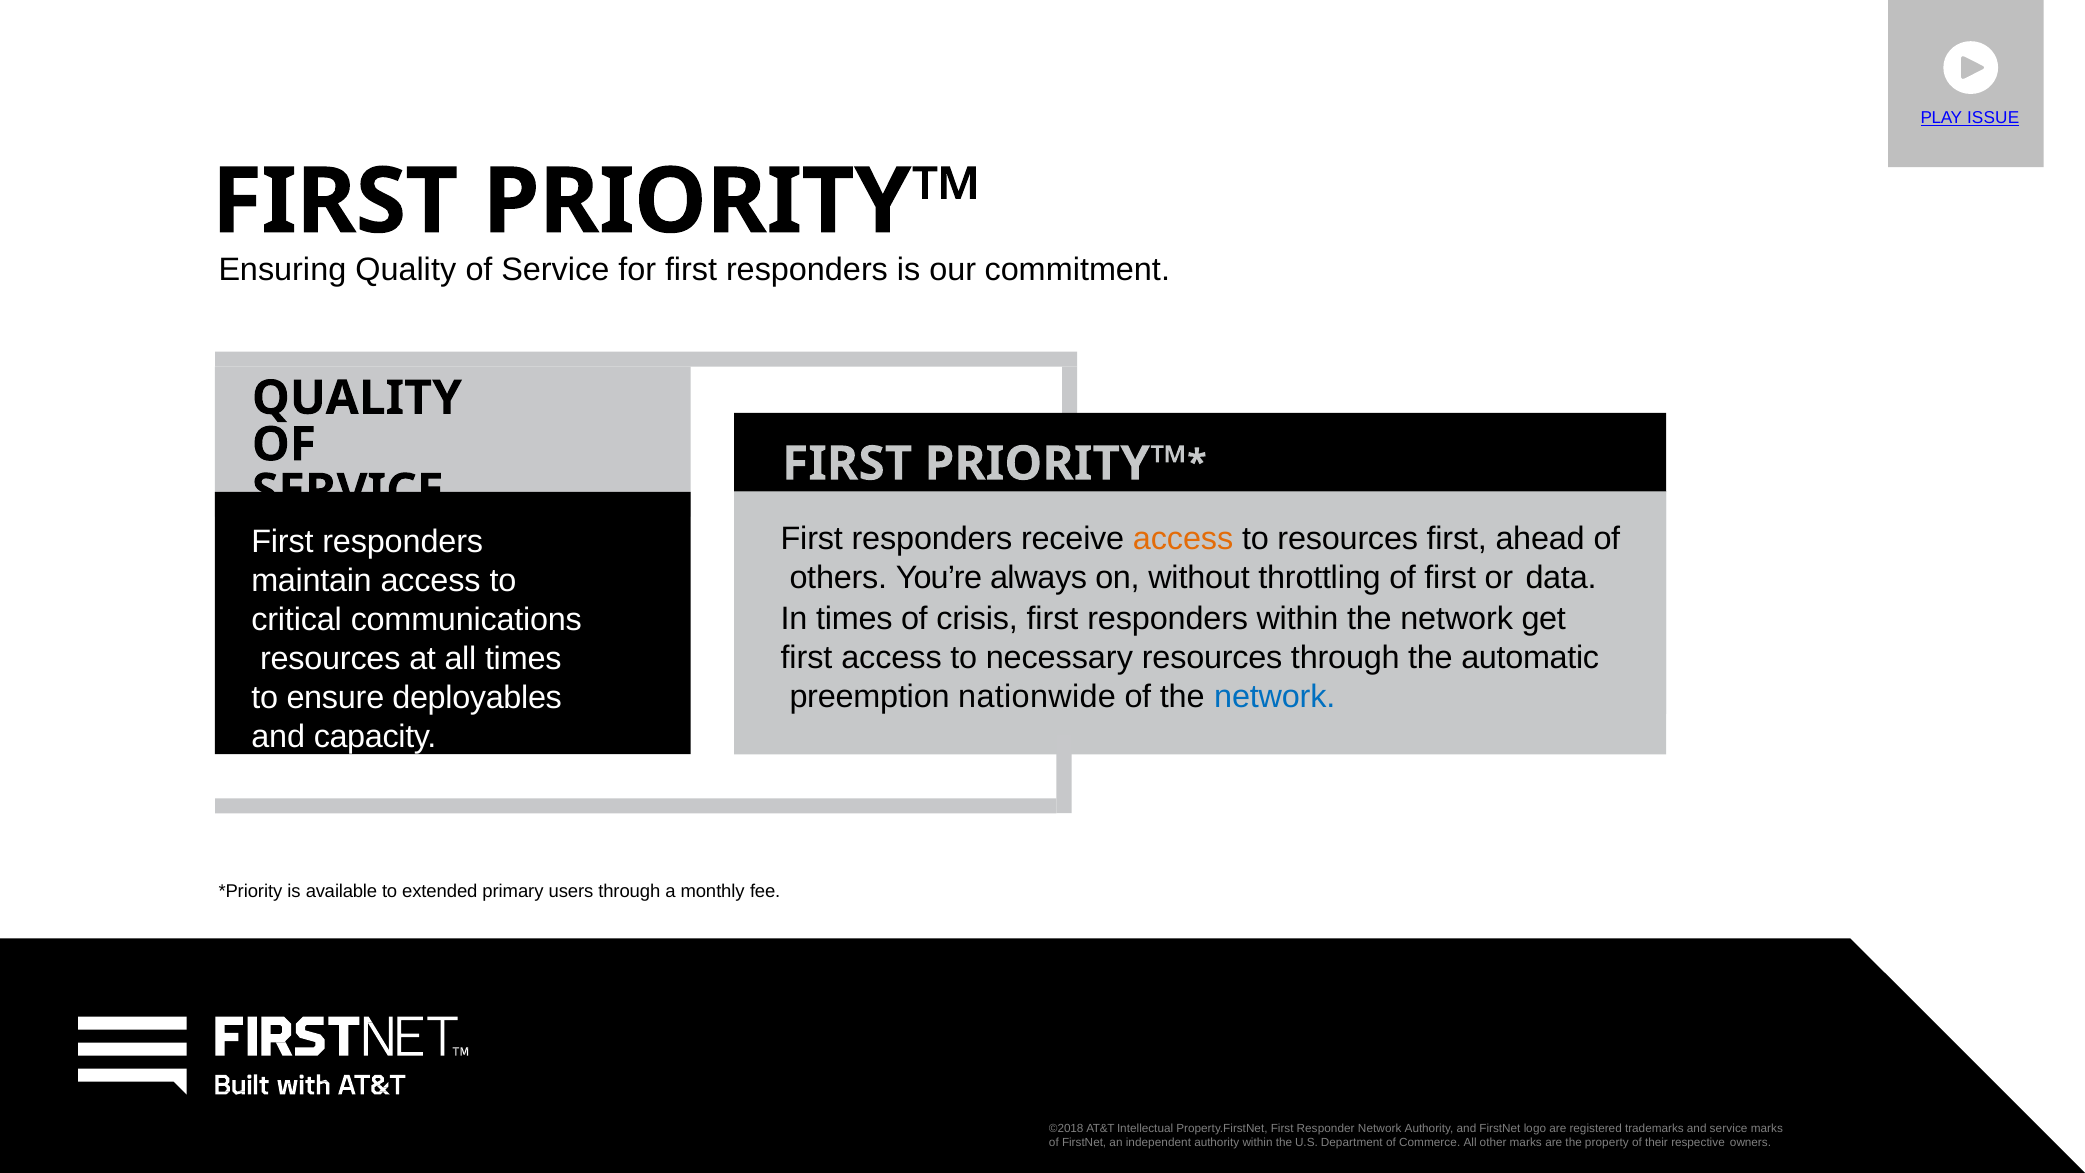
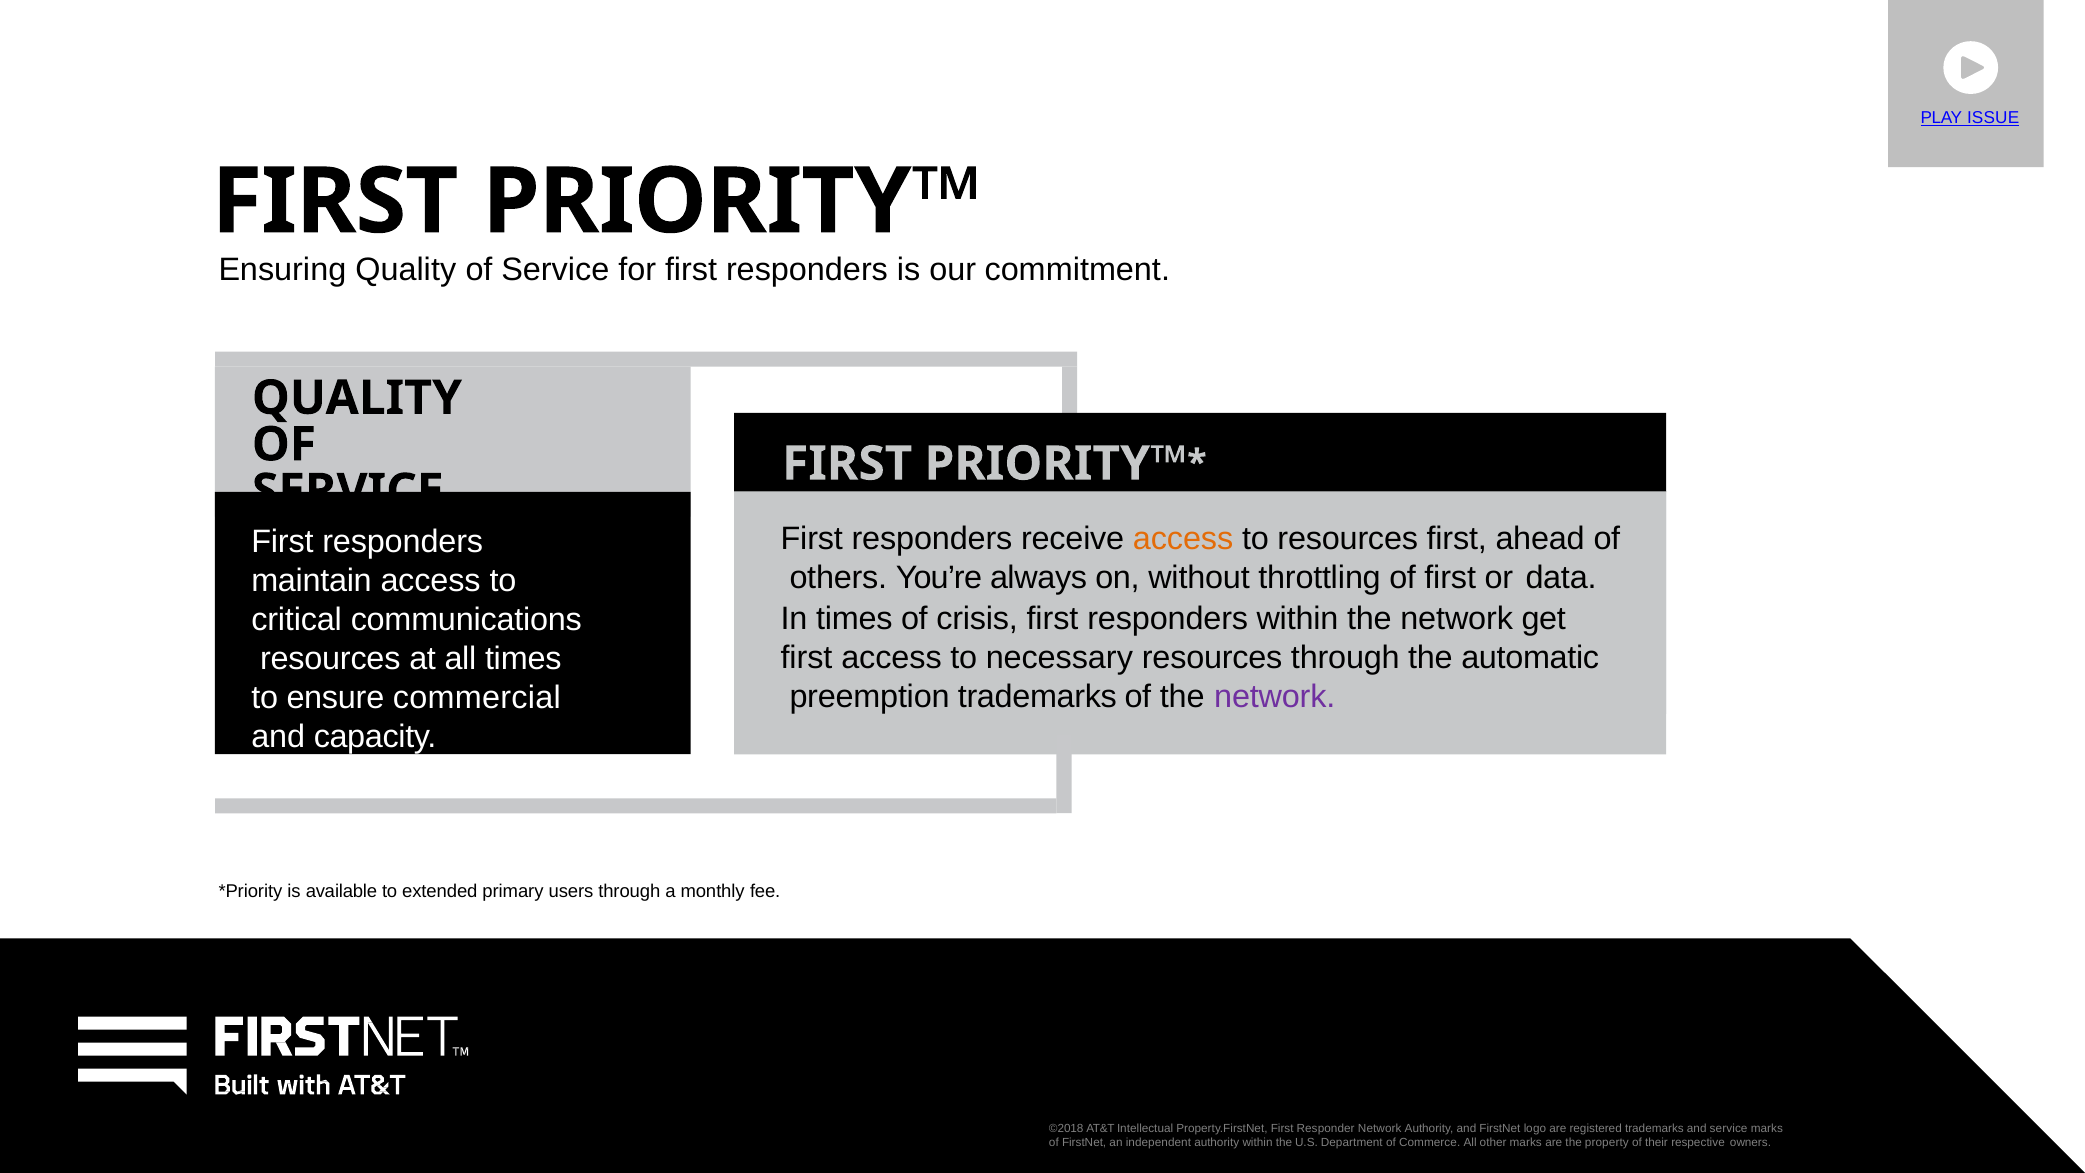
preemption nationwide: nationwide -> trademarks (1037, 697)
network colour: blue -> purple (1275, 697)
deployables: deployables -> commercial (477, 698)
